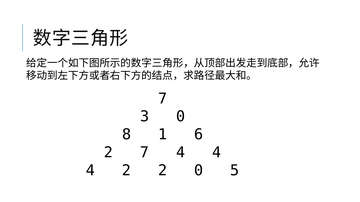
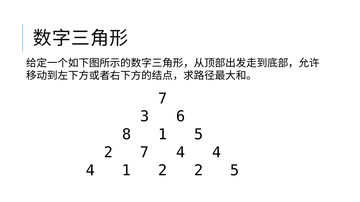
3 0: 0 -> 6 (181, 117)
1 6: 6 -> 5 (199, 135)
4 2: 2 -> 1 (127, 171)
2 0: 0 -> 2 (199, 171)
